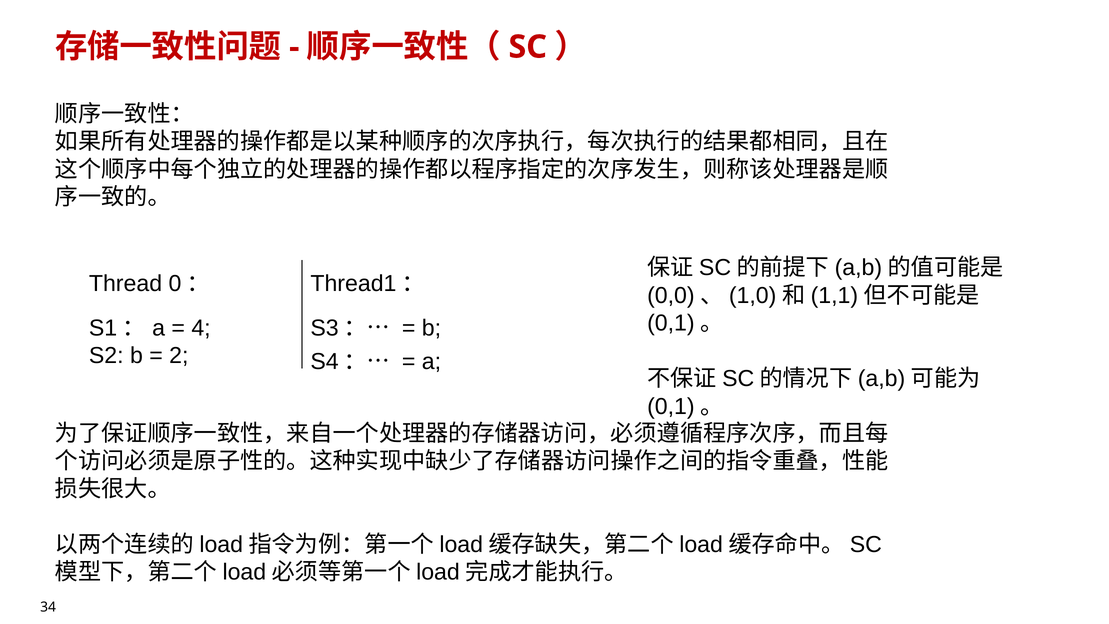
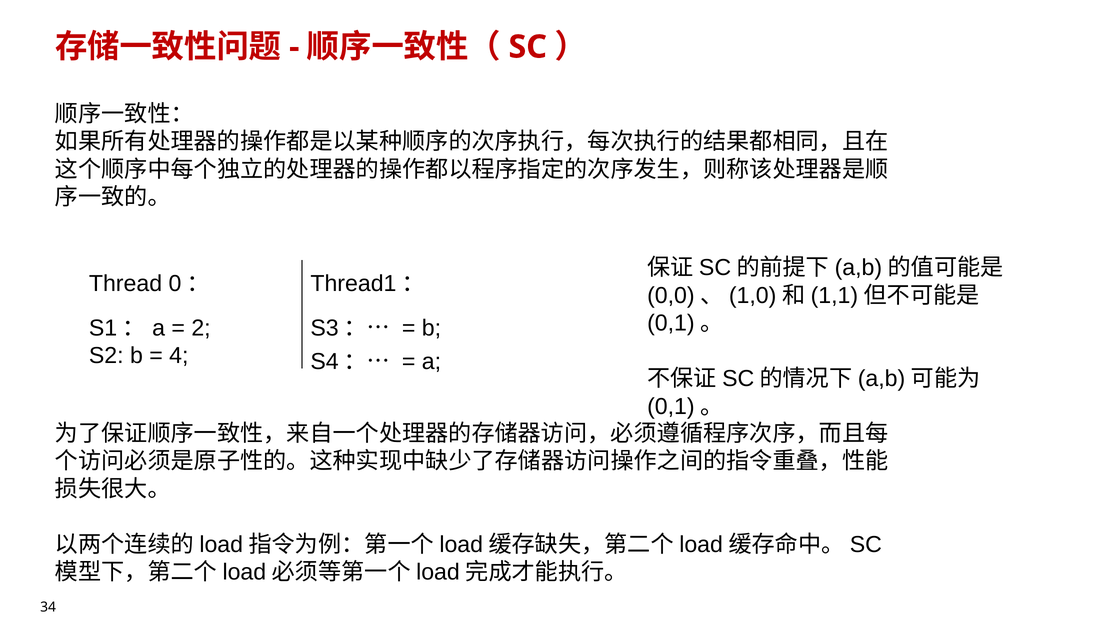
4: 4 -> 2 (201, 328)
2: 2 -> 4 (179, 356)
